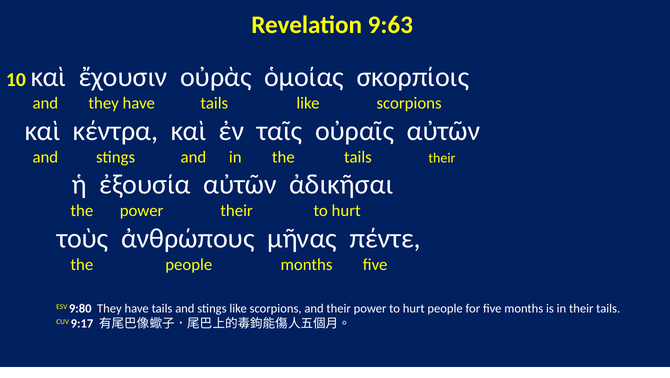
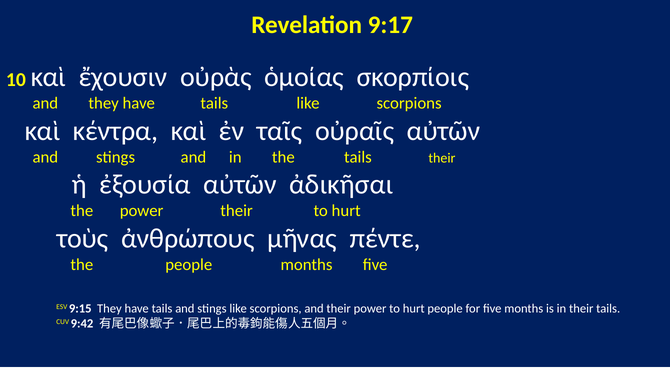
9:63: 9:63 -> 9:17 (390, 25)
9:80: 9:80 -> 9:15 (80, 308)
9:17: 9:17 -> 9:42 (82, 324)
